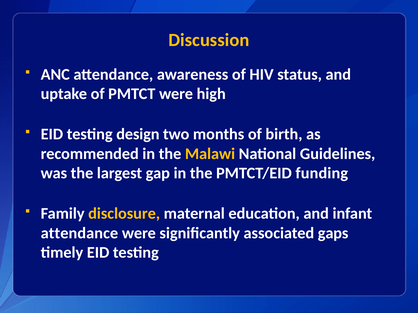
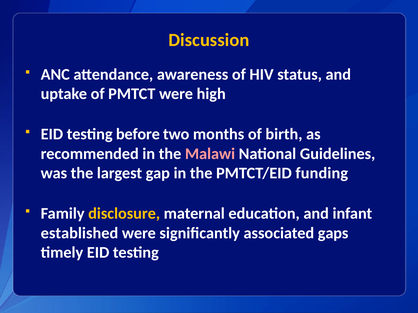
design: design -> before (138, 135)
Malawi colour: yellow -> pink (210, 154)
attendance: attendance -> established (79, 233)
